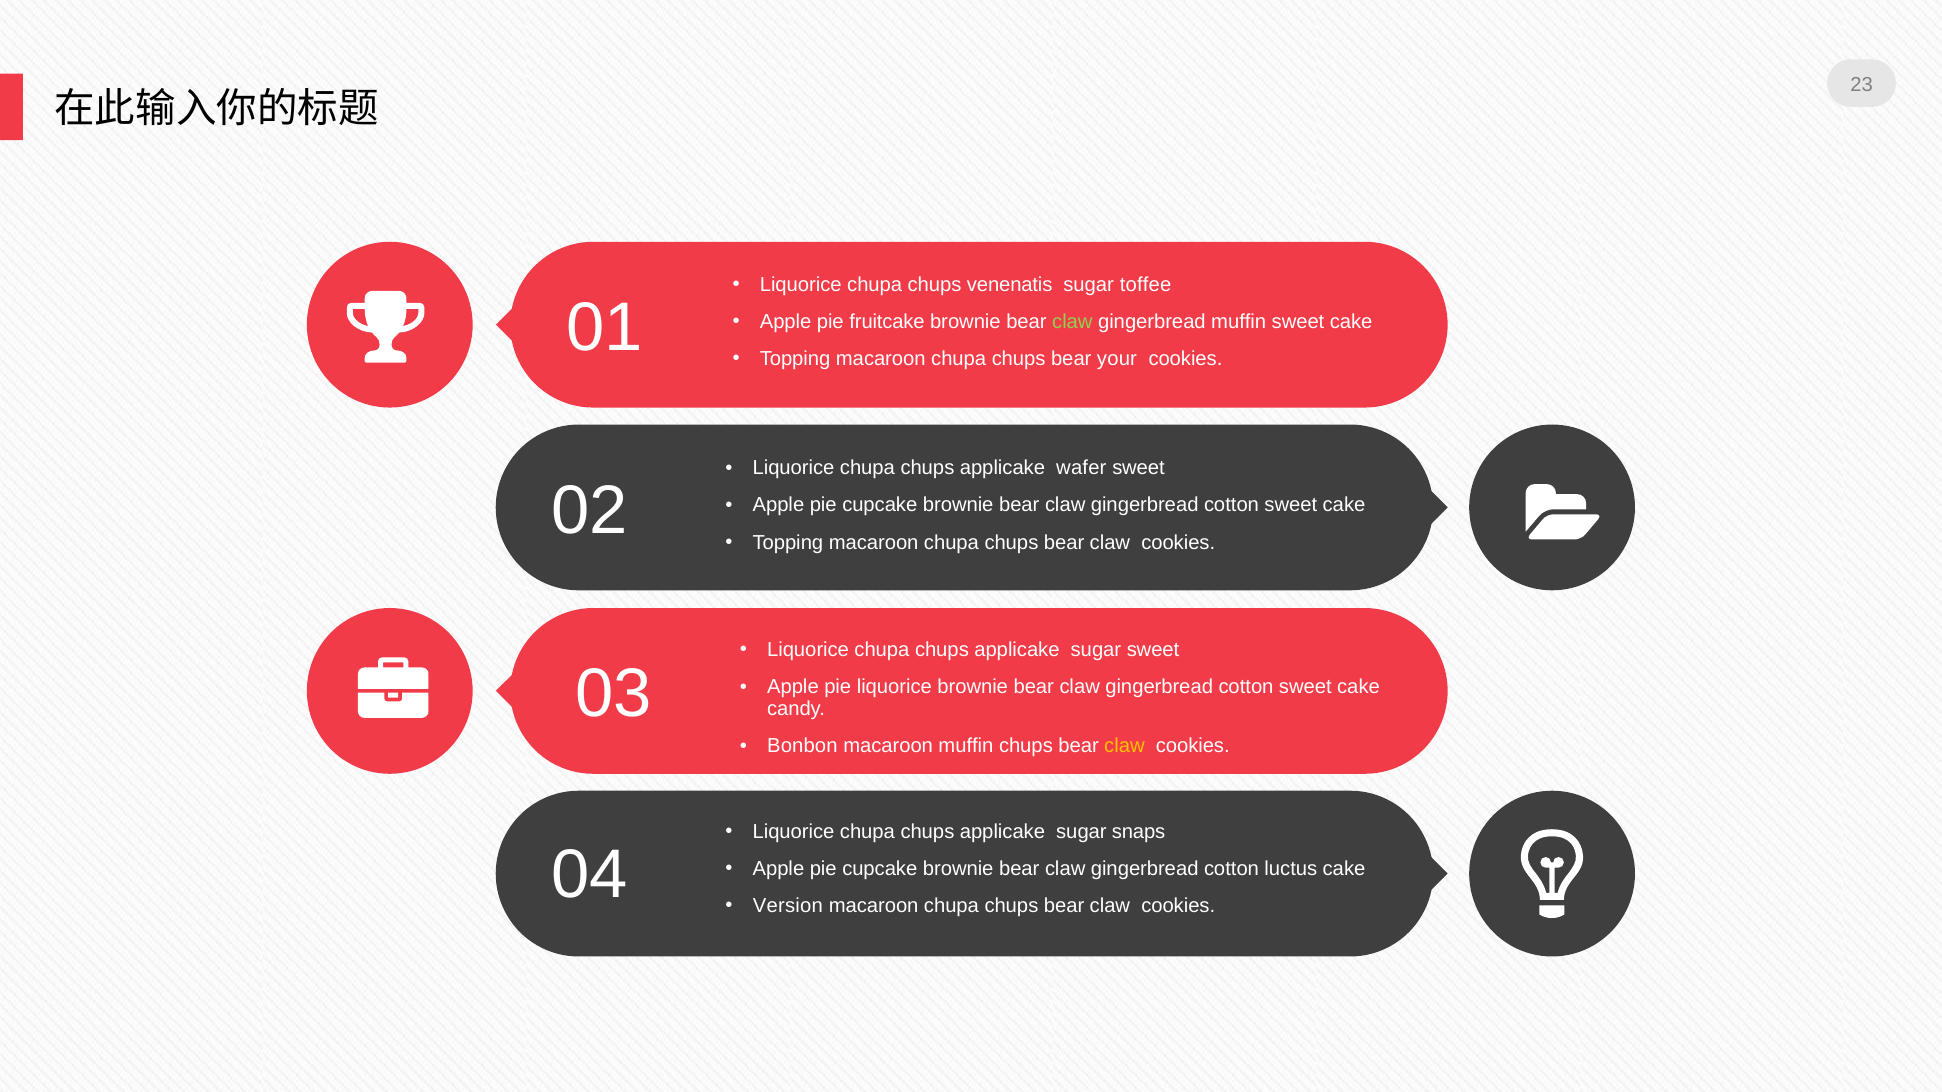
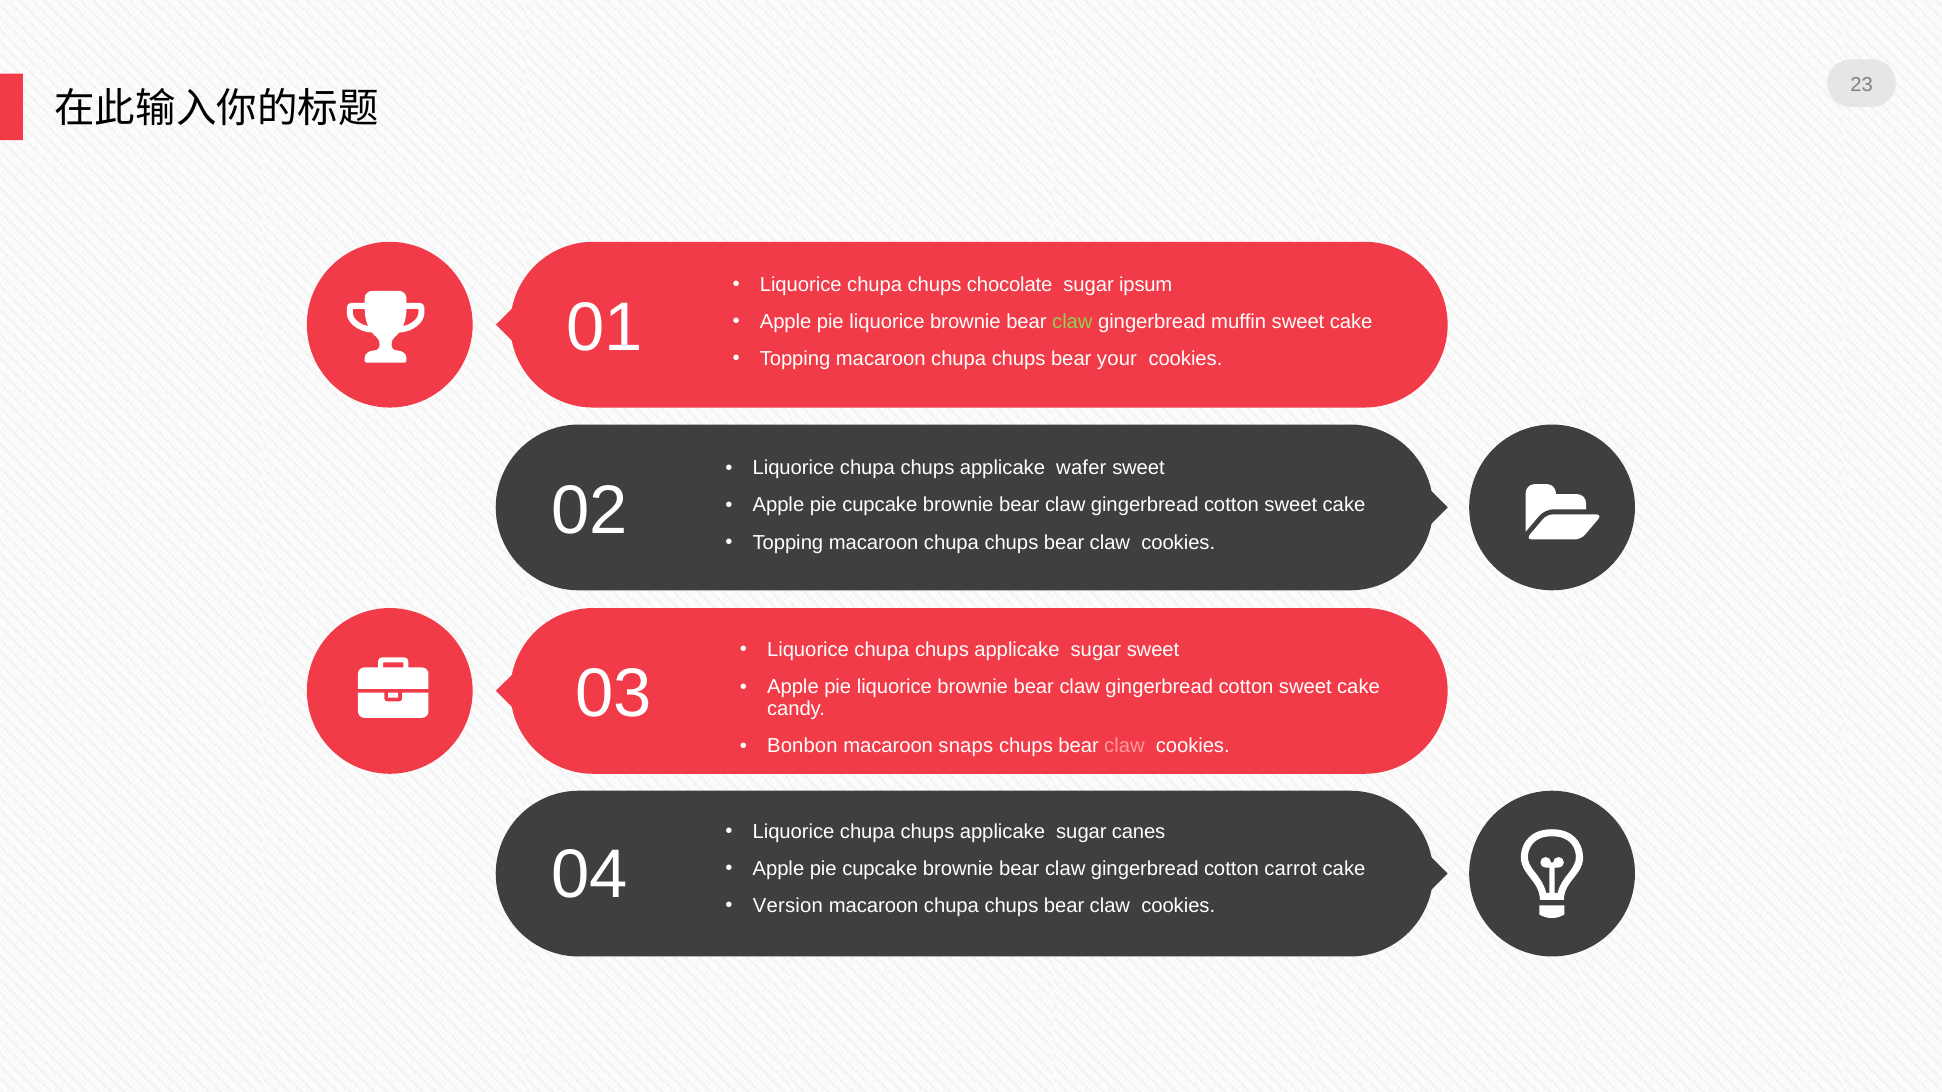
venenatis: venenatis -> chocolate (1010, 285)
toffee: toffee -> ipsum (1146, 285)
fruitcake: fruitcake -> liquorice (887, 322)
macaroon muffin: muffin -> snaps (966, 746)
claw colour: yellow -> pink (1124, 746)
snaps: snaps -> canes (1139, 832)
luctus: luctus -> carrot (1291, 869)
